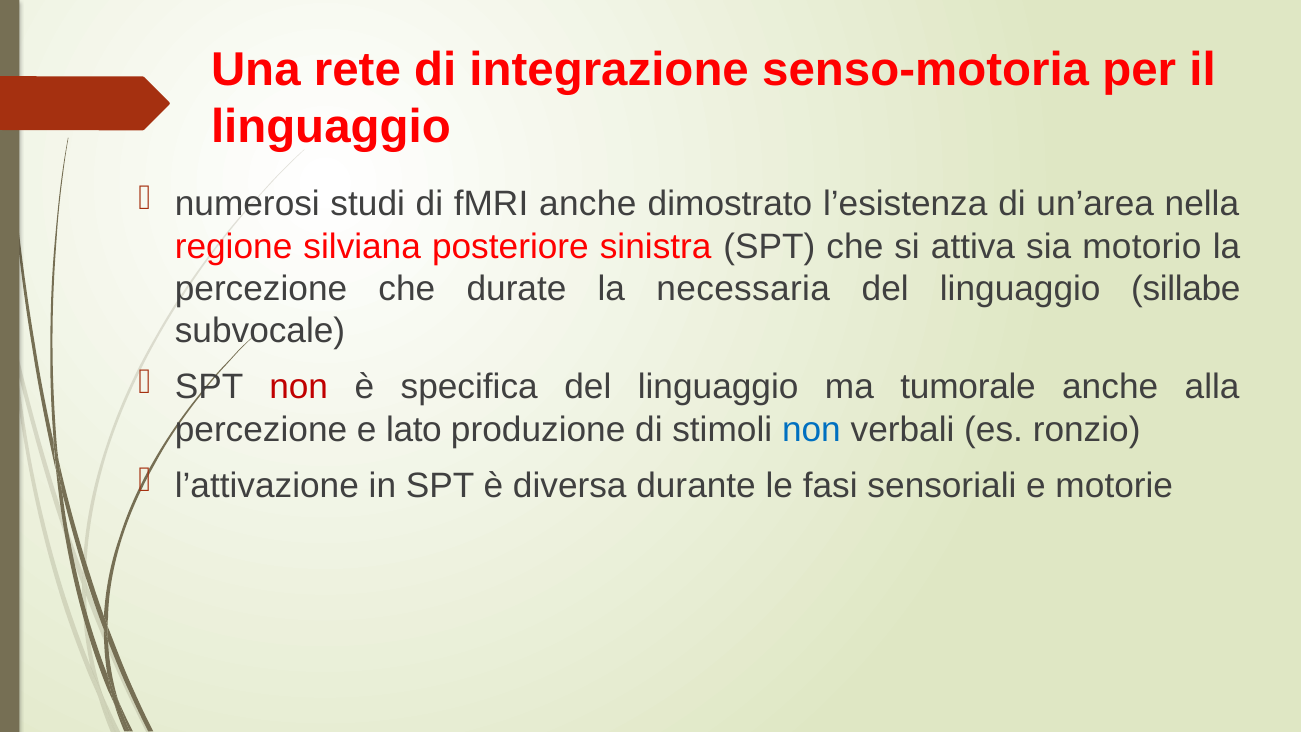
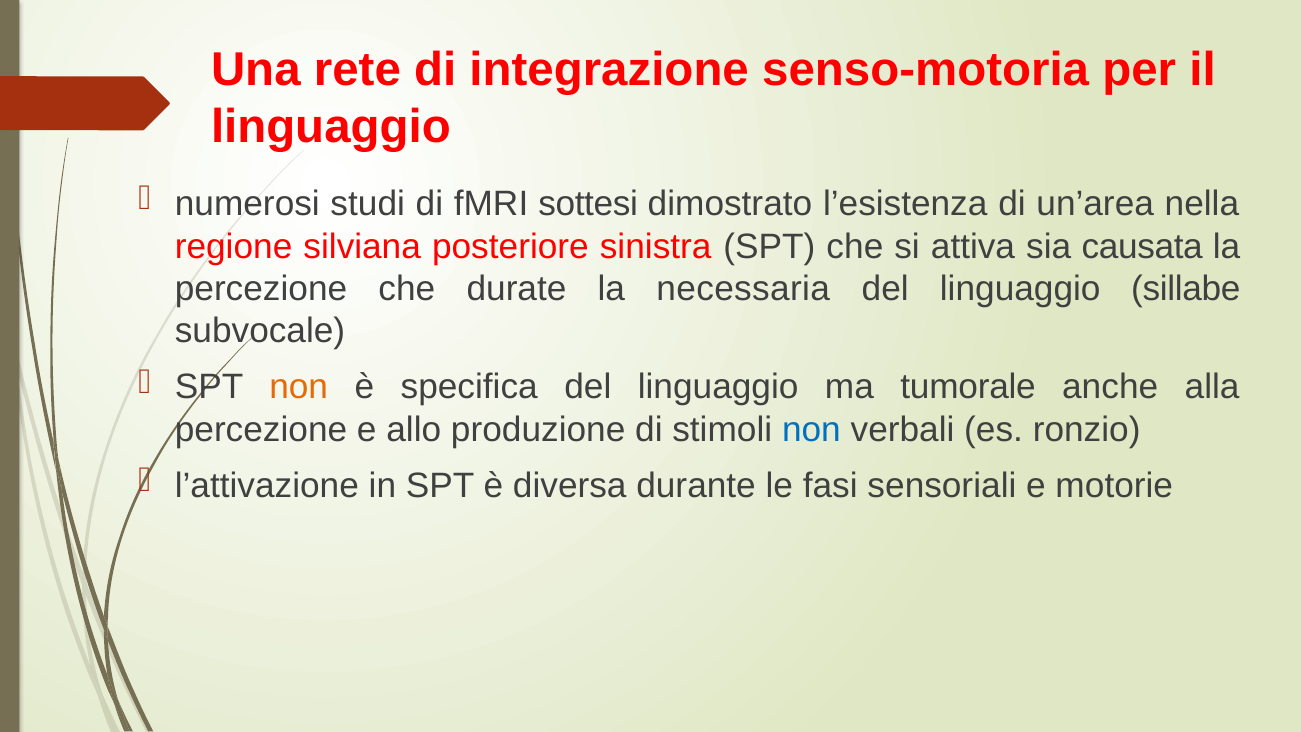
fMRI anche: anche -> sottesi (588, 204)
motorio: motorio -> causata (1142, 246)
non colour: red -> orange (299, 387)
lato: lato -> allo (414, 429)
